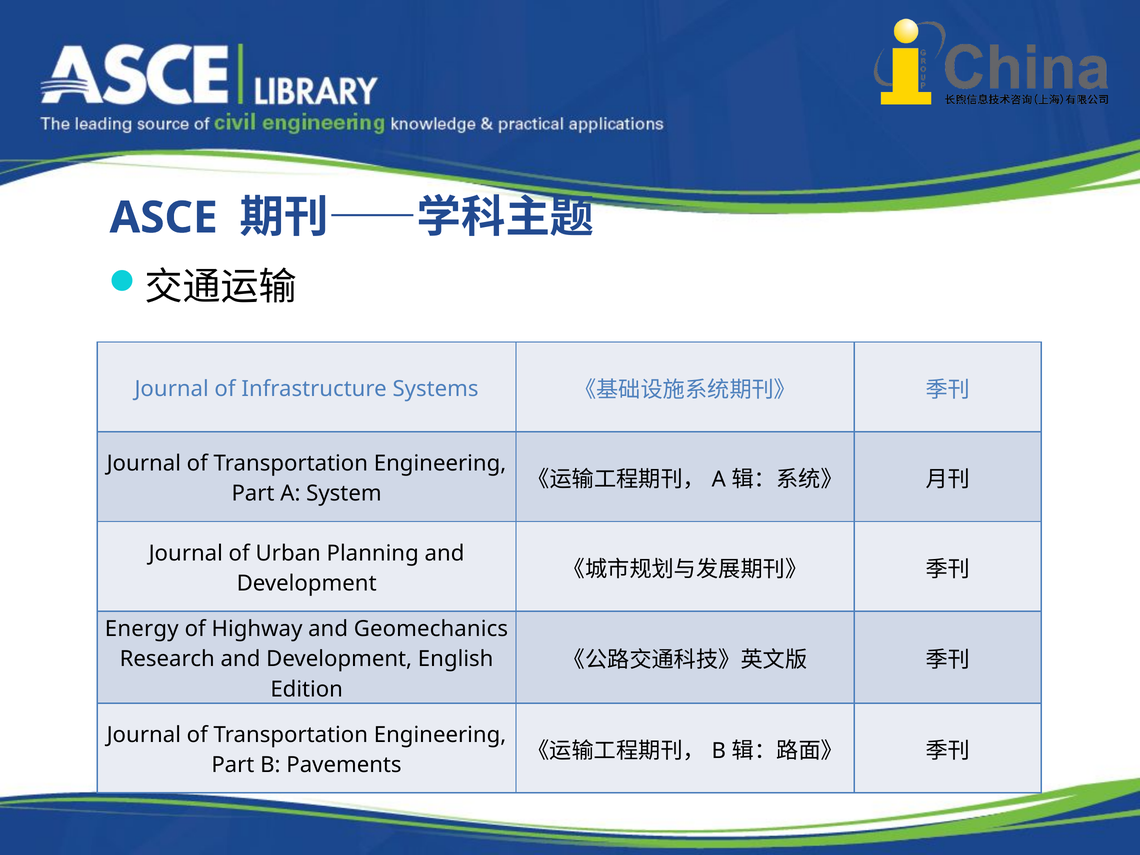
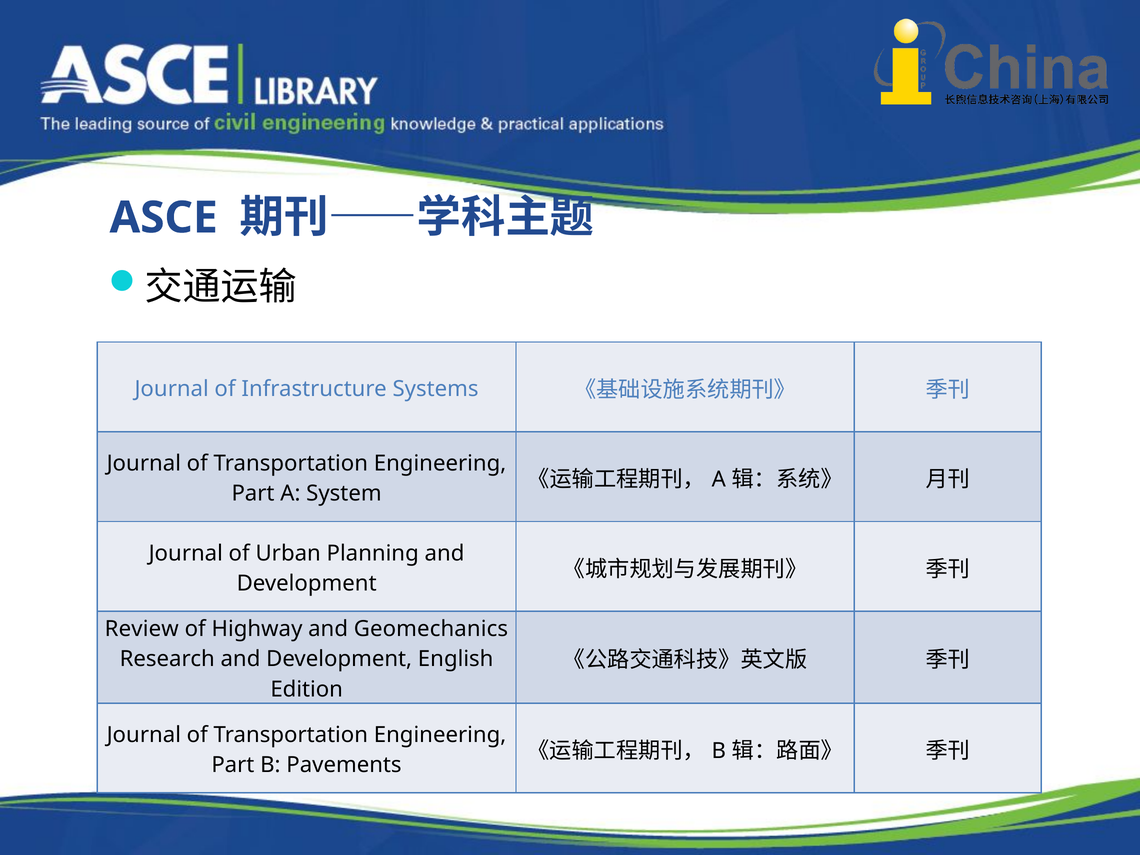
Energy: Energy -> Review (142, 629)
